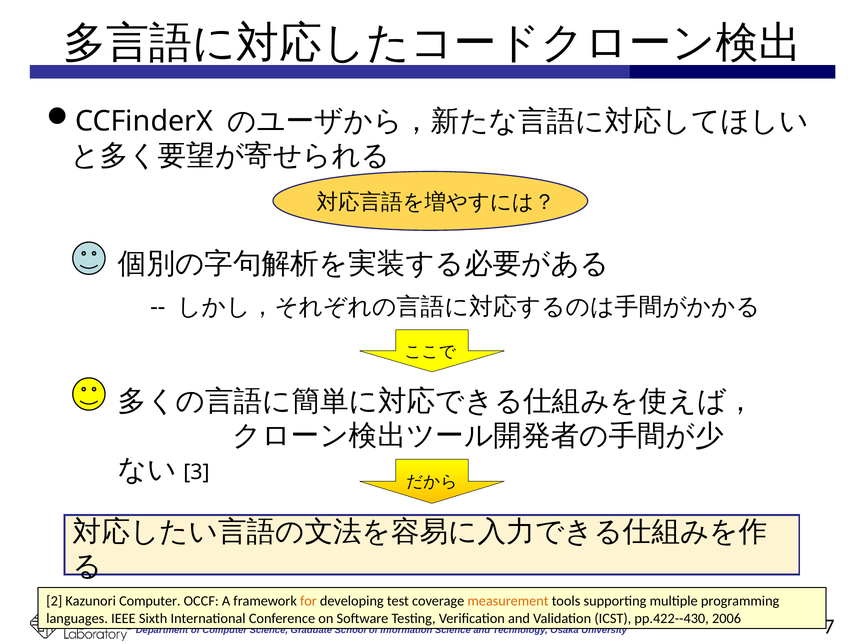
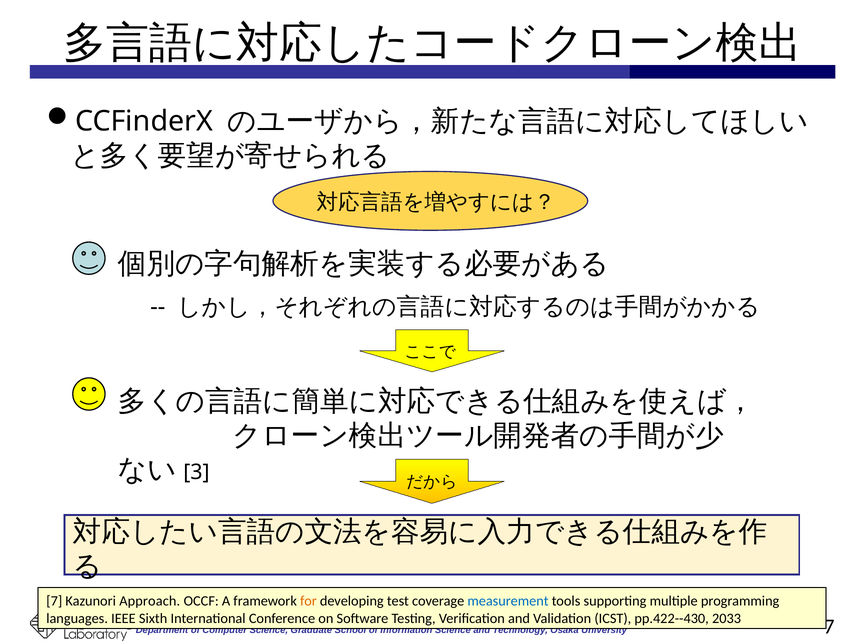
2: 2 -> 7 (54, 601)
Kazunori Computer: Computer -> Approach (150, 601)
measurement colour: orange -> blue (508, 601)
2006: 2006 -> 2033 (727, 619)
